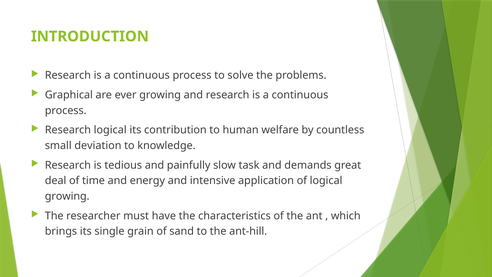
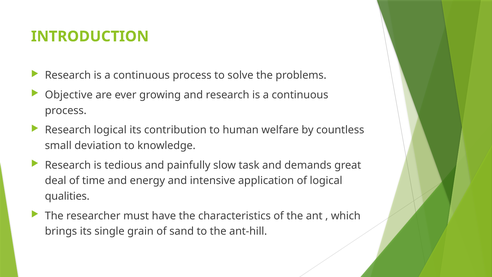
Graphical: Graphical -> Objective (69, 95)
growing: growing -> qualities (67, 196)
